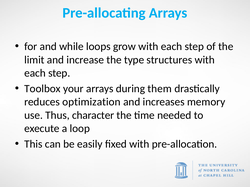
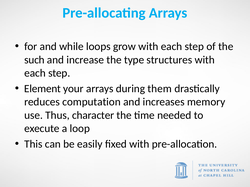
limit: limit -> such (34, 60)
Toolbox: Toolbox -> Element (43, 89)
optimization: optimization -> computation (92, 102)
